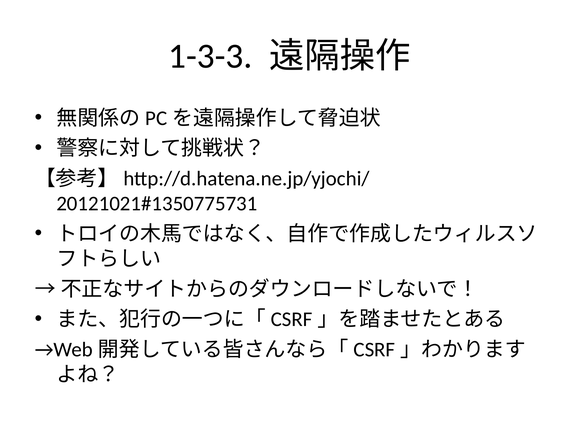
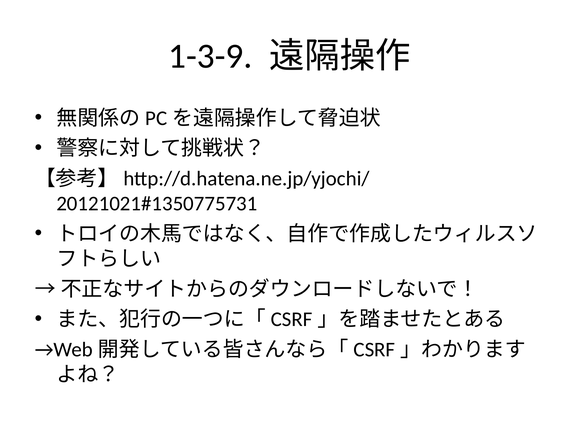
1-3-3: 1-3-3 -> 1-3-9 (210, 56)
